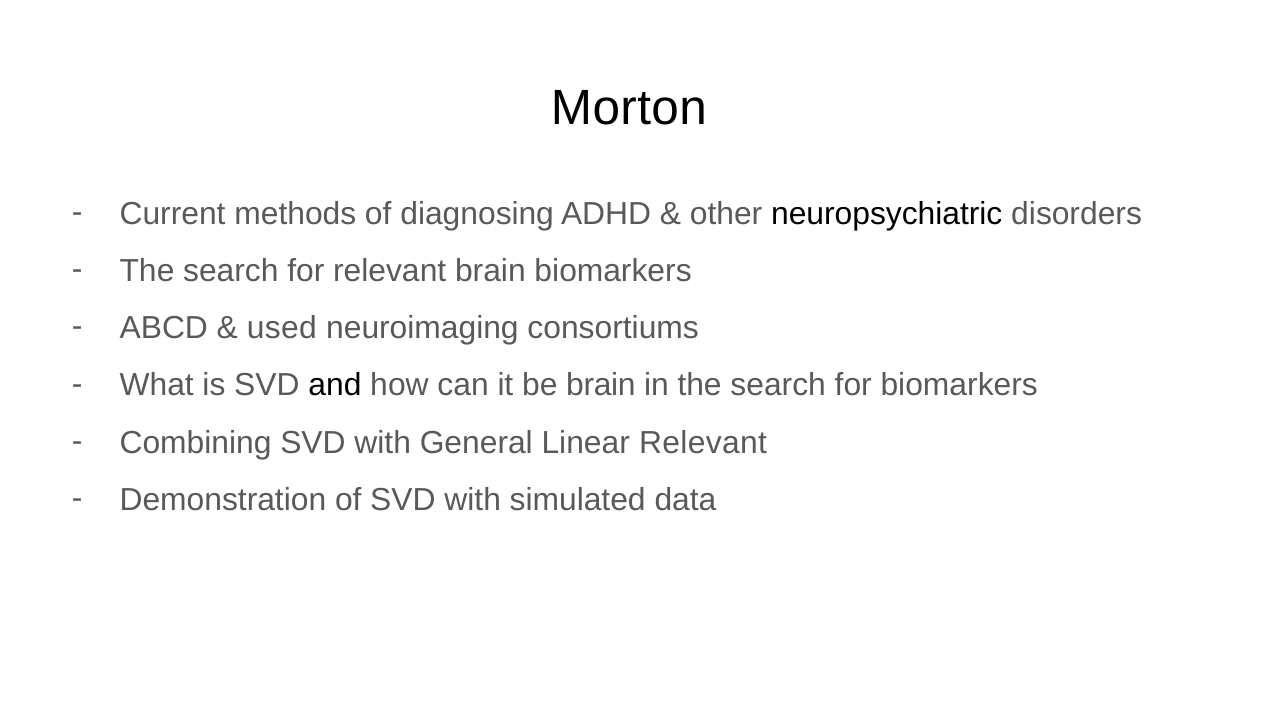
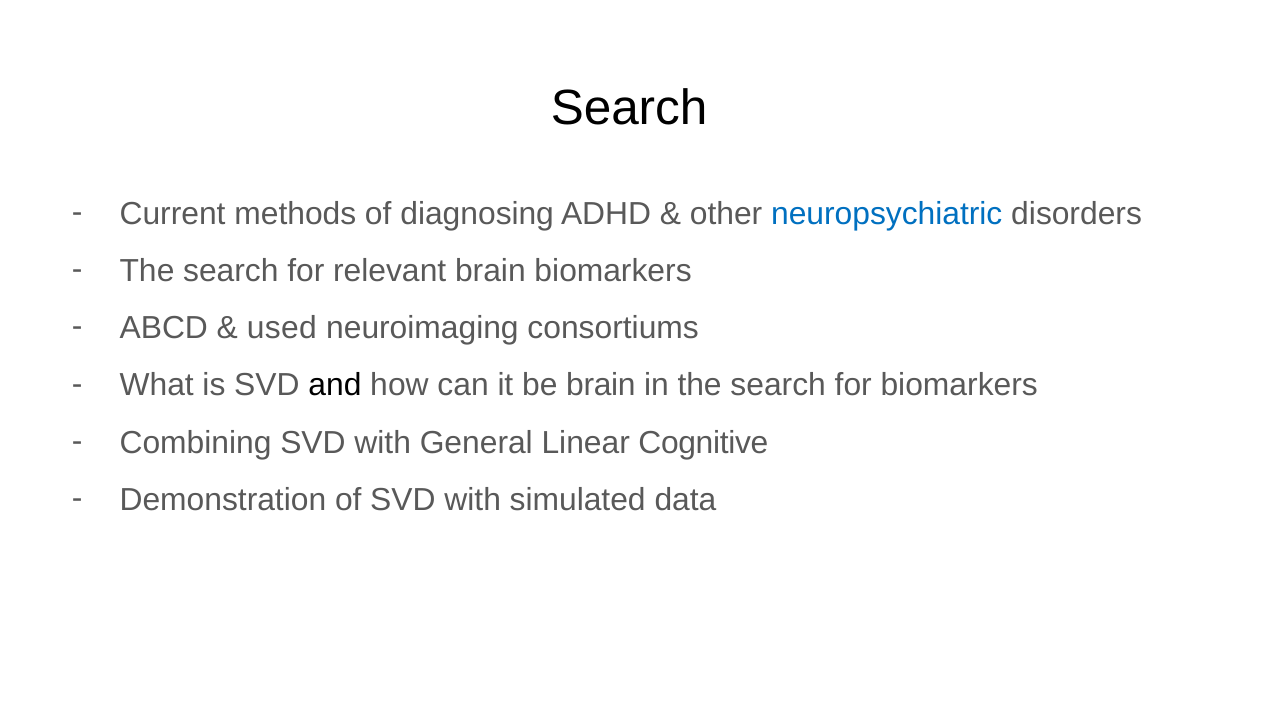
Morton: Morton -> Search (629, 108)
neuropsychiatric colour: black -> blue (887, 213)
Linear Relevant: Relevant -> Cognitive (703, 442)
